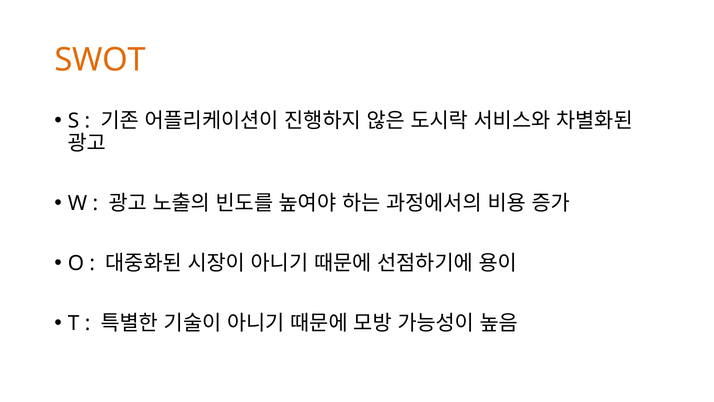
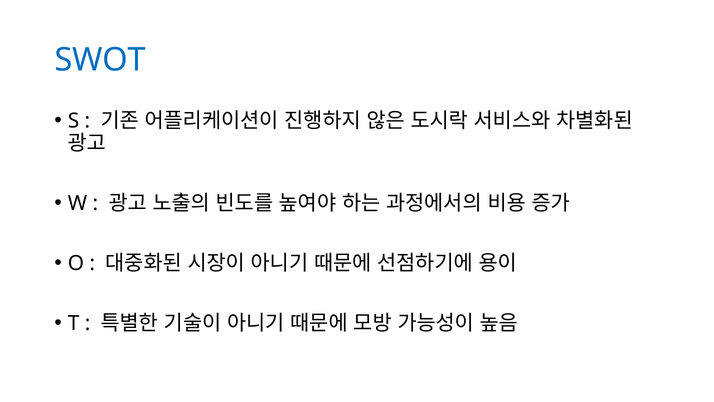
SWOT colour: orange -> blue (100, 60)
